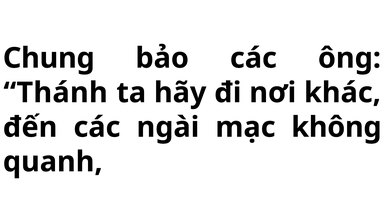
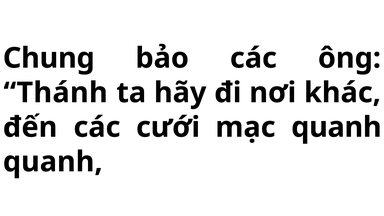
ngài: ngài -> cưới (168, 127)
mạc không: không -> quanh (336, 127)
